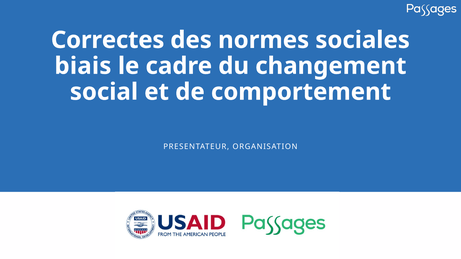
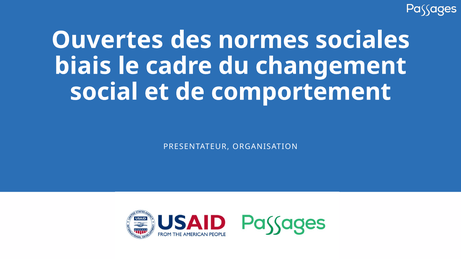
Correctes: Correctes -> Ouvertes (107, 40)
